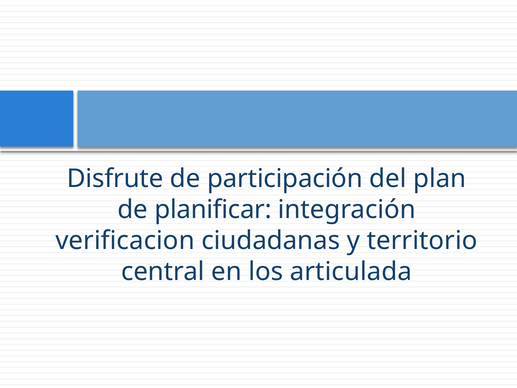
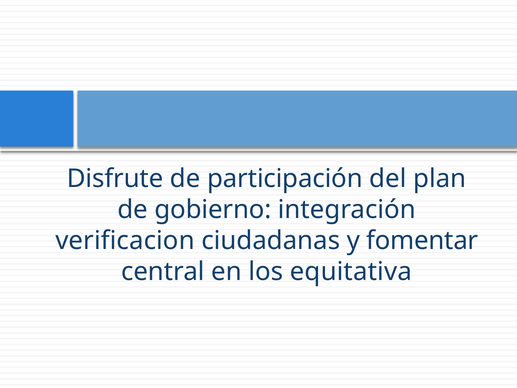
planificar: planificar -> gobierno (213, 209)
territorio: territorio -> fomentar (422, 240)
articulada: articulada -> equitativa (351, 271)
